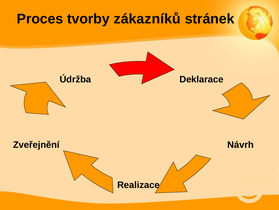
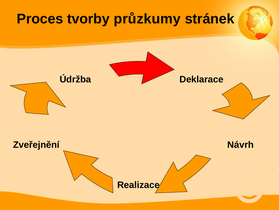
zákazníků: zákazníků -> průzkumy (147, 19)
